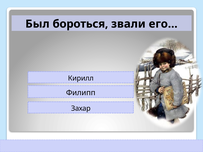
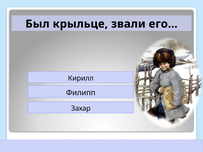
бороться: бороться -> крыльце (80, 24)
